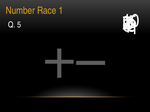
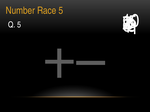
Race 1: 1 -> 5 (61, 11)
